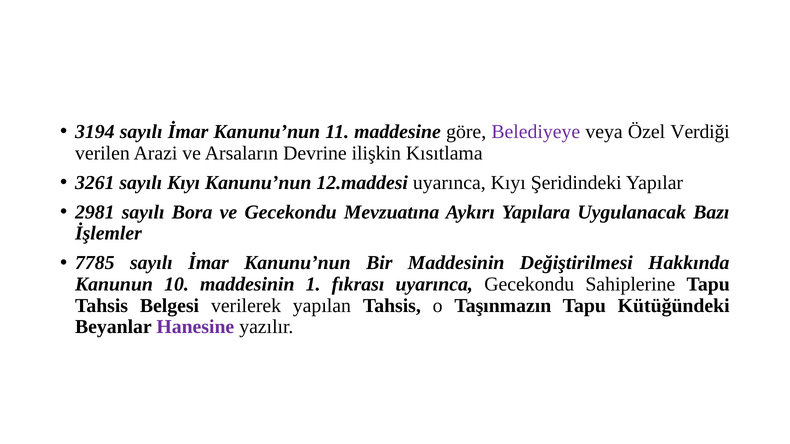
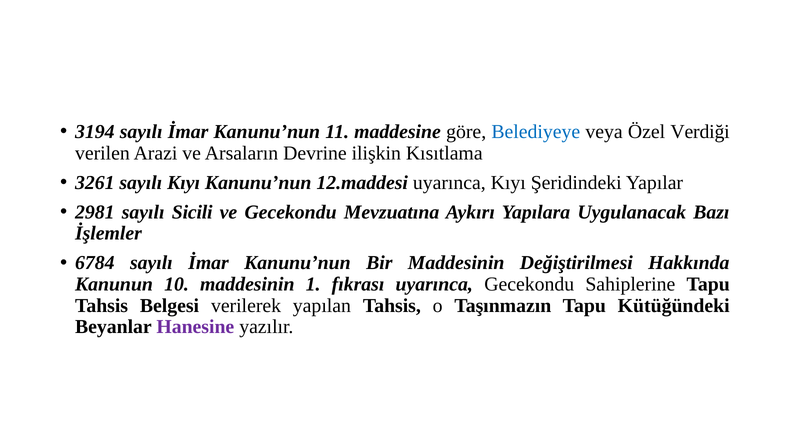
Belediyeye colour: purple -> blue (536, 132)
Bora: Bora -> Sicili (192, 212)
7785: 7785 -> 6784 (95, 263)
